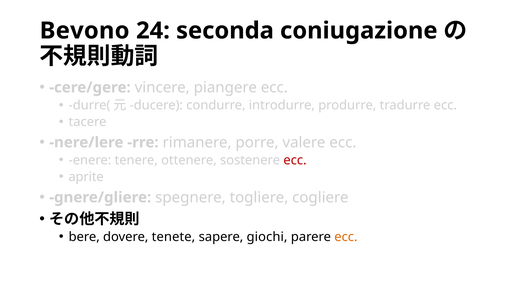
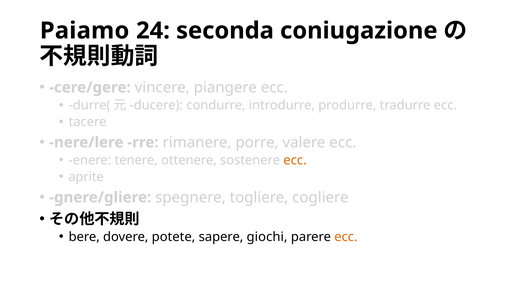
Bevono: Bevono -> Paiamo (85, 31)
ecc colour: red -> orange (295, 160)
tenete: tenete -> potete (174, 237)
